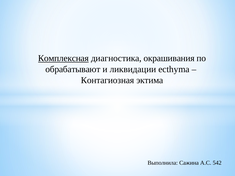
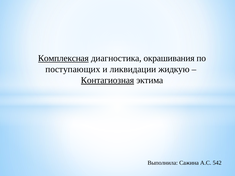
обрабатывают: обрабатывают -> поступающих (73, 69)
ecthyma: ecthyma -> жидкую (174, 69)
Контагиозная underline: none -> present (108, 80)
